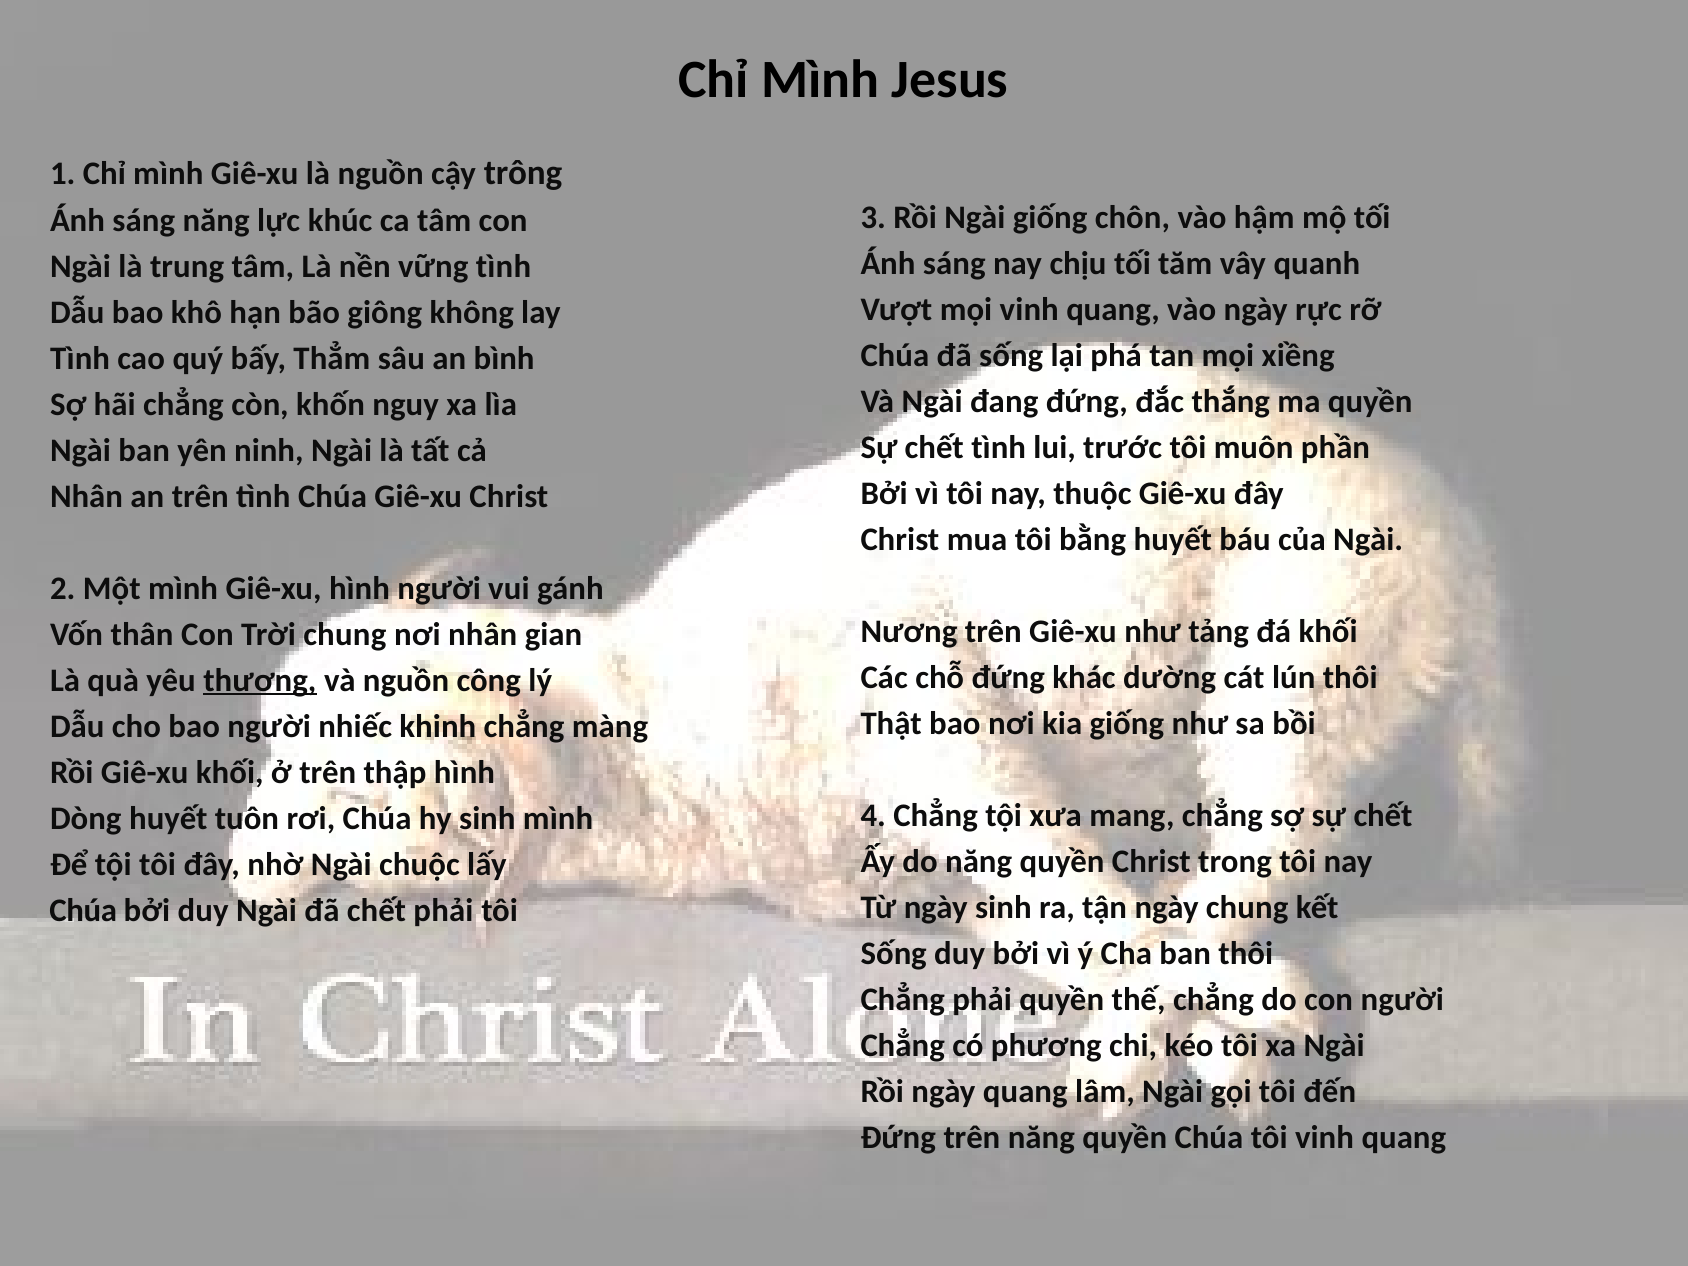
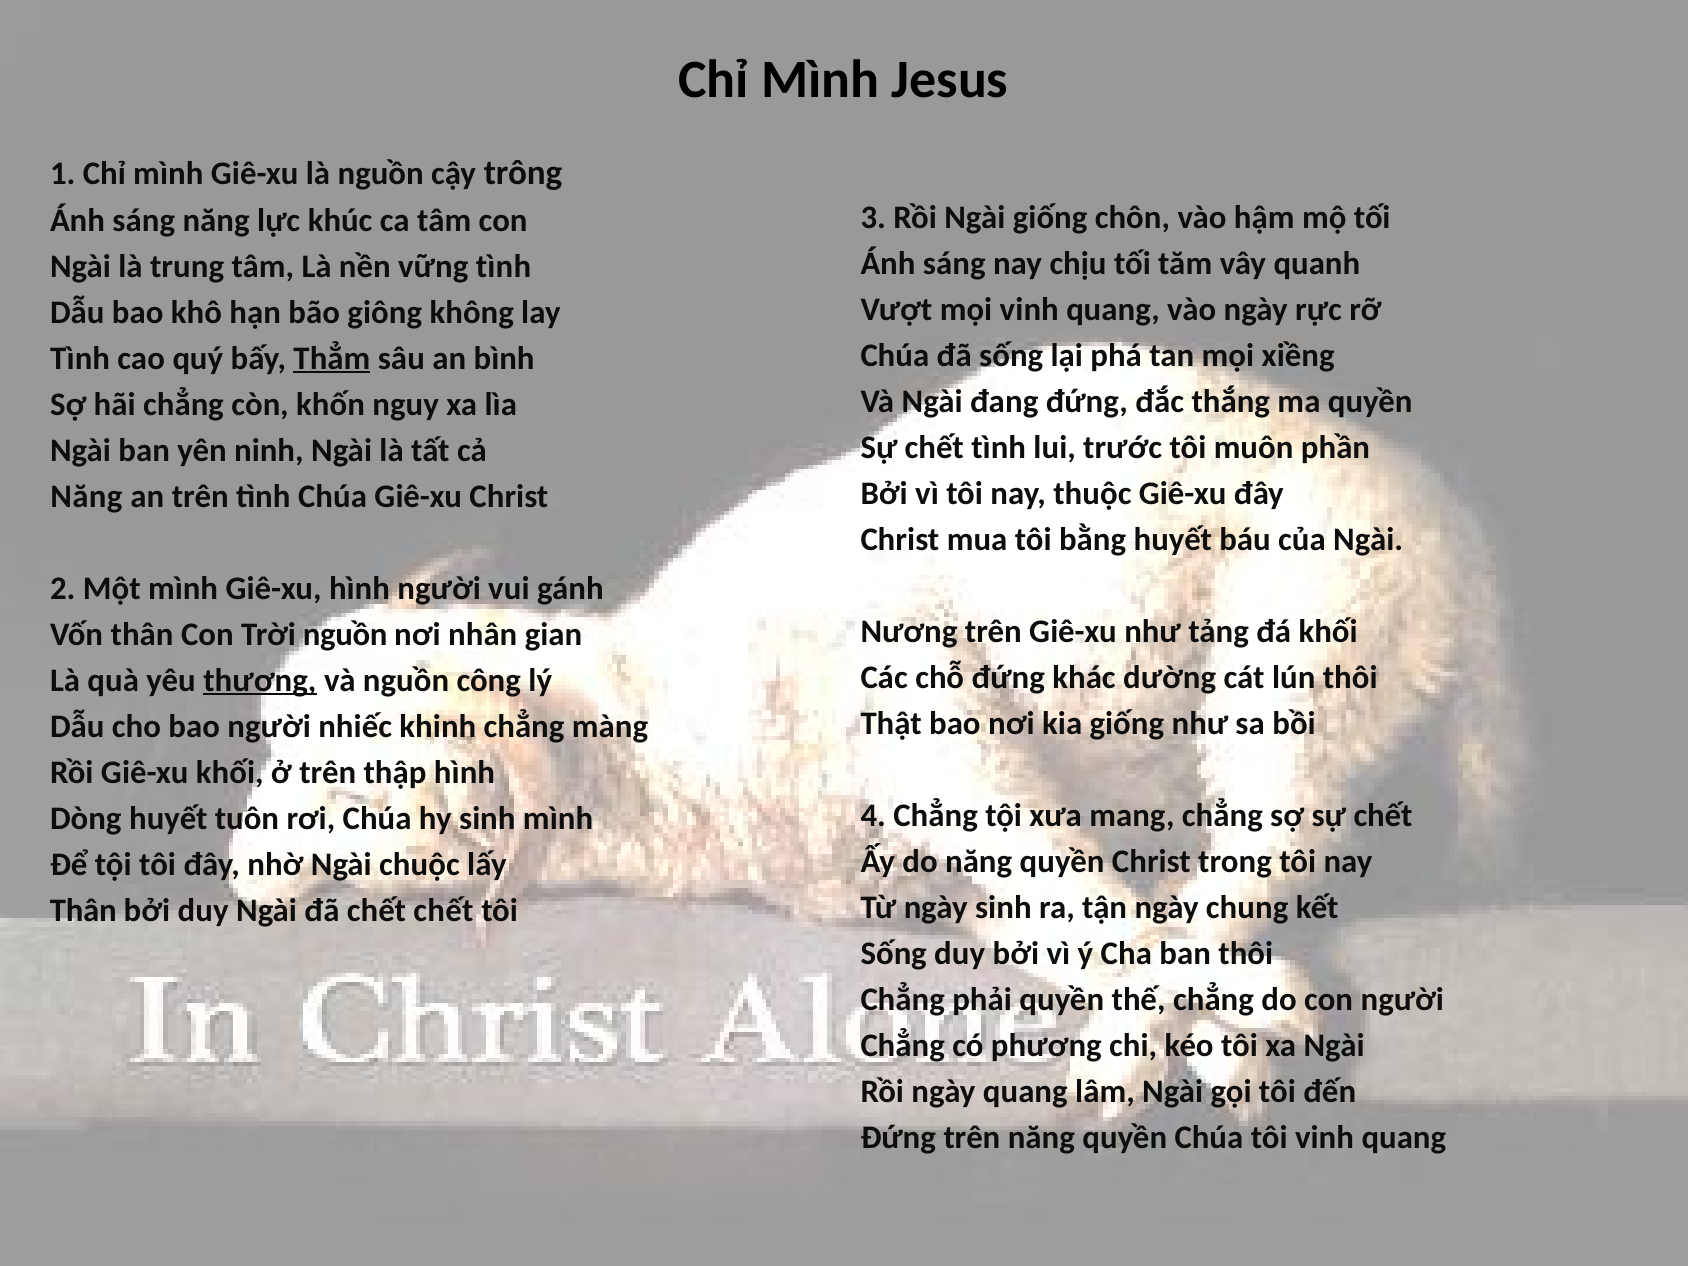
Thẳm underline: none -> present (332, 358)
Nhân: Nhân -> Năng (86, 496)
Trời chung: chung -> nguồn (345, 634)
Chúa: Chúa -> Thân (83, 910)
chết phải: phải -> chết (443, 910)
